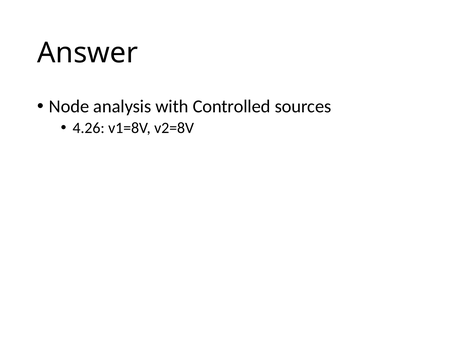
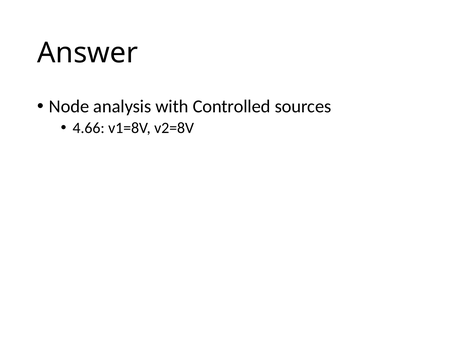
4.26: 4.26 -> 4.66 (89, 128)
